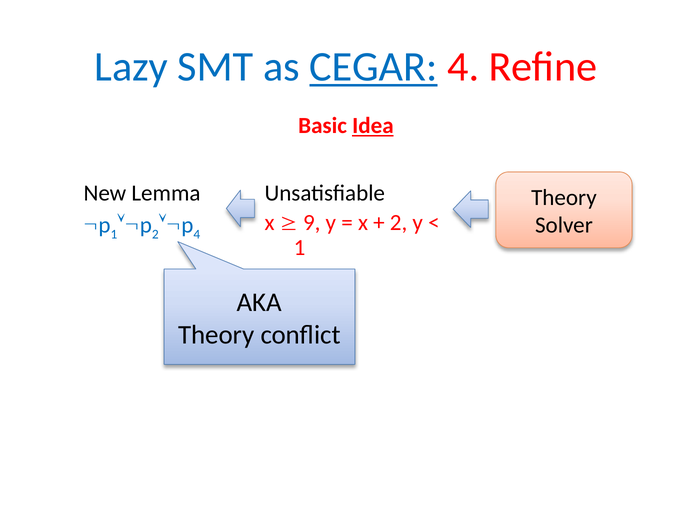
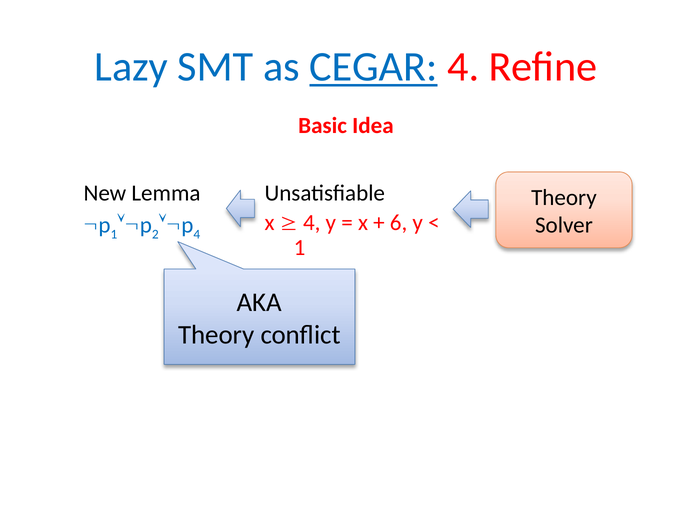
Idea underline: present -> none (373, 126)
9: 9 -> 4 (312, 223)
2: 2 -> 6 (399, 223)
